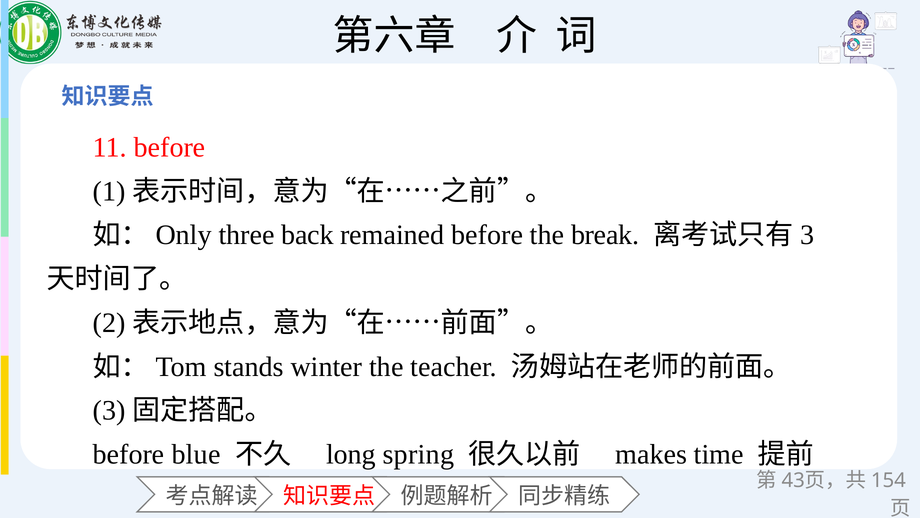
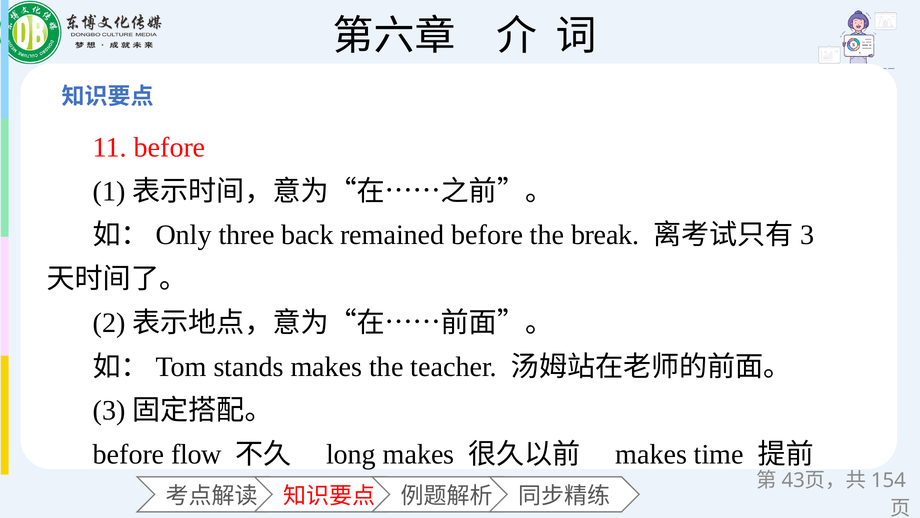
stands winter: winter -> makes (326, 366)
blue: blue -> flow (196, 454)
long spring: spring -> makes (419, 454)
